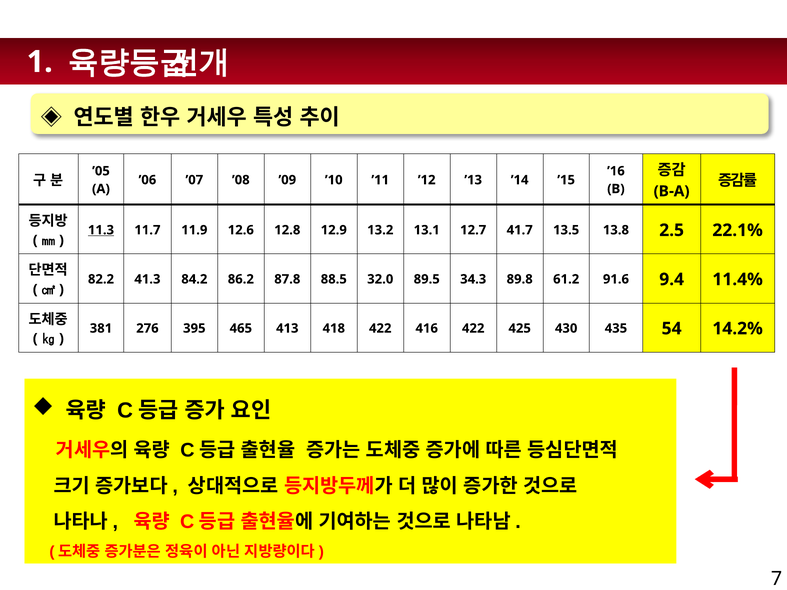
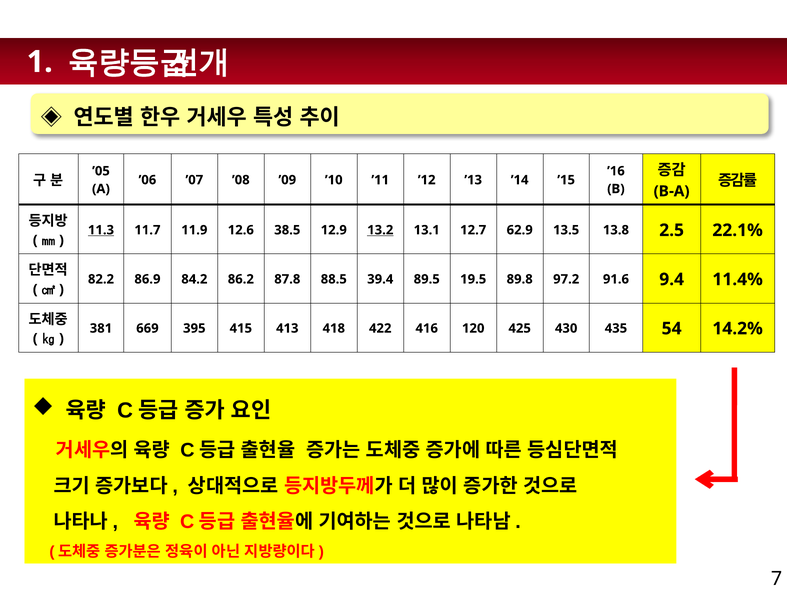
12.8: 12.8 -> 38.5 (287, 230)
13.2 underline: none -> present (380, 230)
41.7: 41.7 -> 62.9 (520, 230)
41.3: 41.3 -> 86.9 (147, 279)
32.0: 32.0 -> 39.4 (380, 279)
34.3: 34.3 -> 19.5 (473, 279)
61.2: 61.2 -> 97.2 (566, 279)
276: 276 -> 669 (147, 328)
465: 465 -> 415 (241, 328)
416 422: 422 -> 120 (473, 328)
